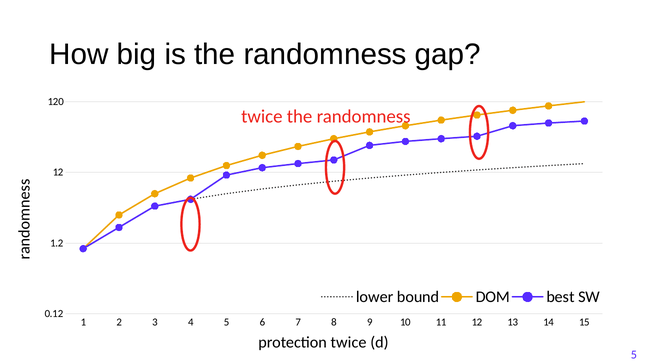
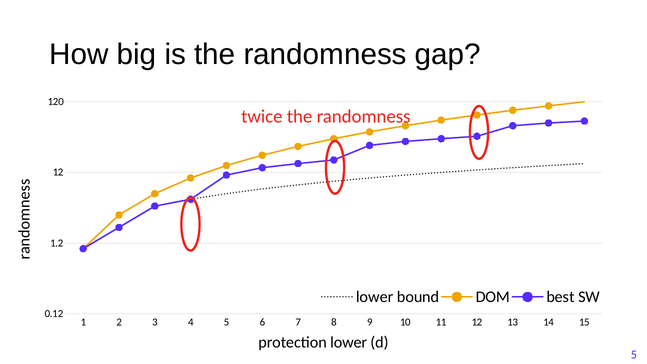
protection twice: twice -> lower (349, 342)
